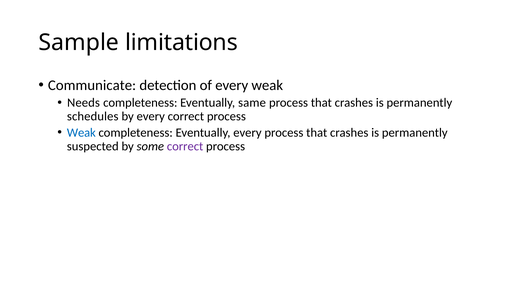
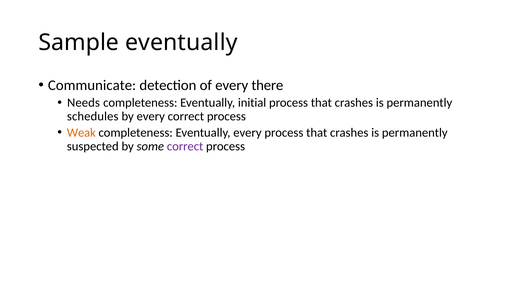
Sample limitations: limitations -> eventually (181, 42)
every weak: weak -> there (267, 85)
same: same -> initial (252, 103)
Weak colour: blue -> orange (81, 133)
